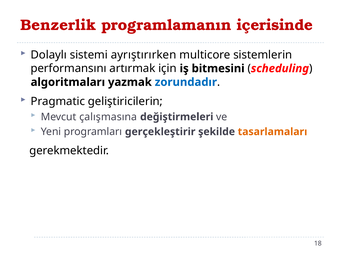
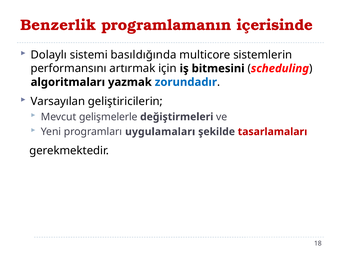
ayrıştırırken: ayrıştırırken -> basıldığında (144, 55)
Pragmatic: Pragmatic -> Varsayılan (58, 101)
çalışmasına: çalışmasına -> gelişmelerle (108, 117)
gerçekleştirir: gerçekleştirir -> uygulamaları (160, 132)
tasarlamaları colour: orange -> red (272, 132)
